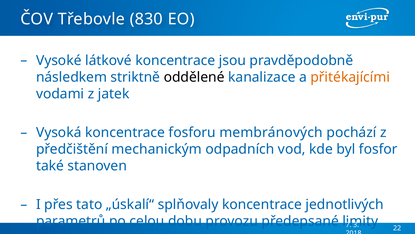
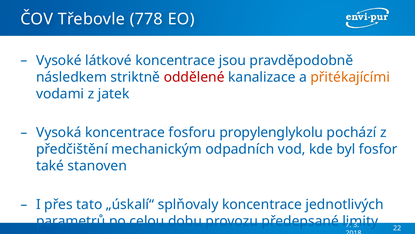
830: 830 -> 778 (146, 19)
oddělené colour: black -> red (194, 77)
membránových: membránových -> propylenglykolu (271, 132)
